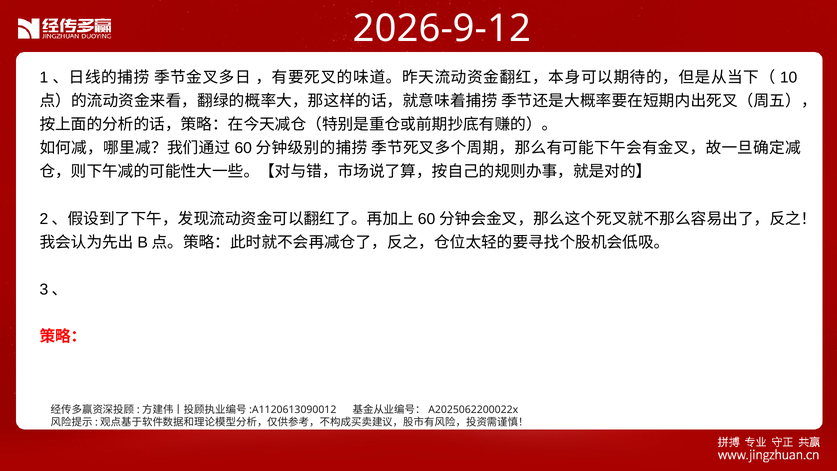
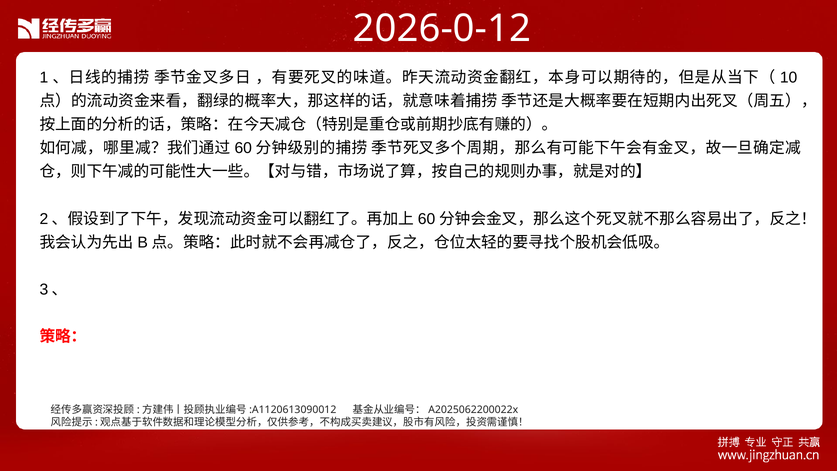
2026-9-12: 2026-9-12 -> 2026-0-12 (442, 29)
